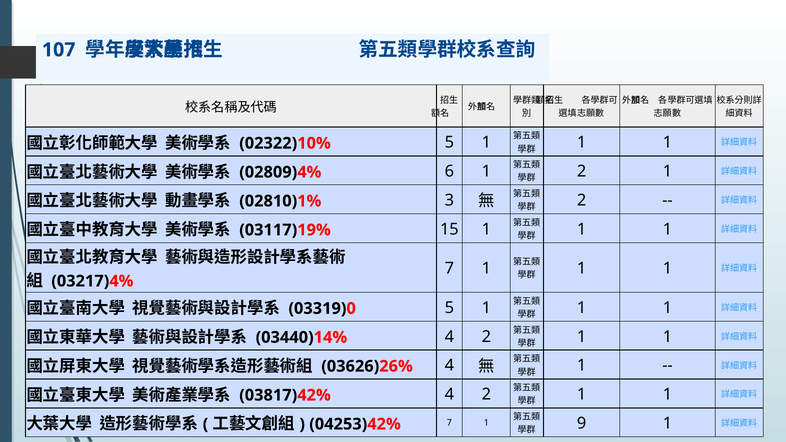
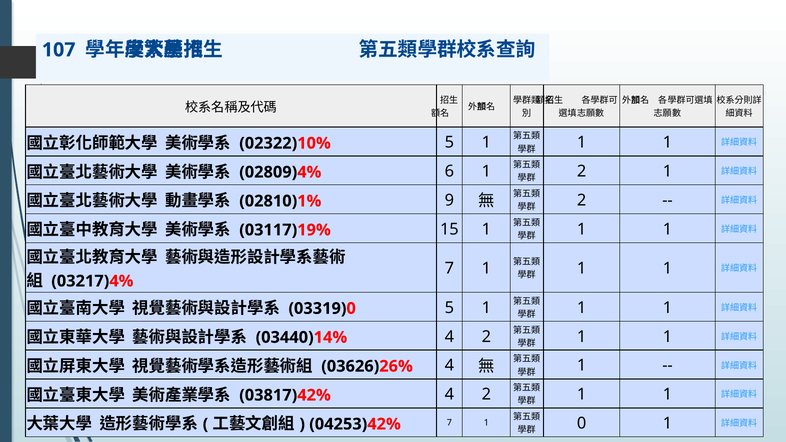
3: 3 -> 9 (449, 200)
9: 9 -> 0 (582, 423)
